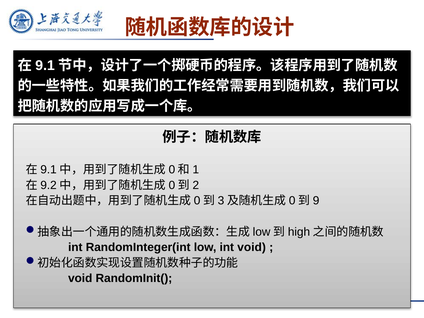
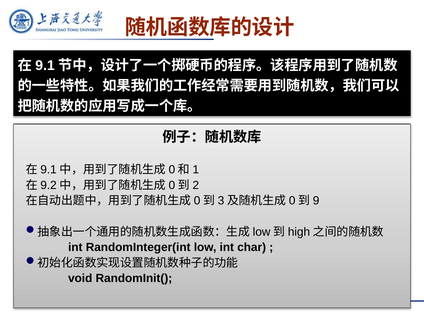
int void: void -> char (252, 247)
